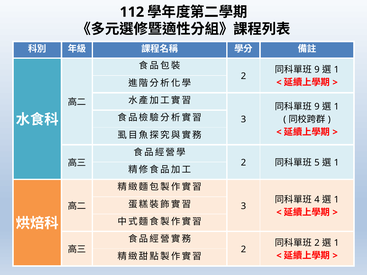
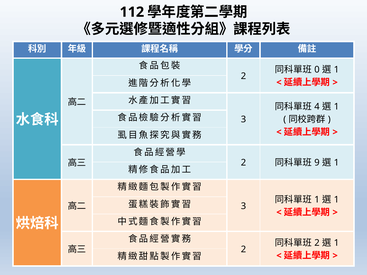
9: 9 -> 0 (317, 70)
9: 9 -> 4 (317, 107)
5: 5 -> 9 (317, 163)
4: 4 -> 1 (317, 200)
